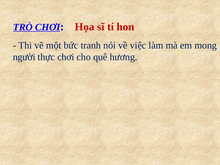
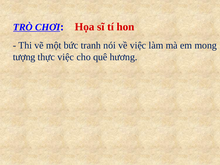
người: người -> tượng (24, 57)
thực chơi: chơi -> việc (66, 57)
